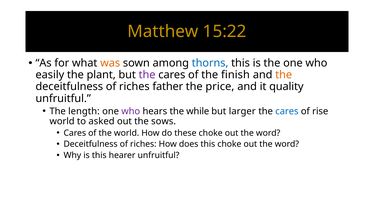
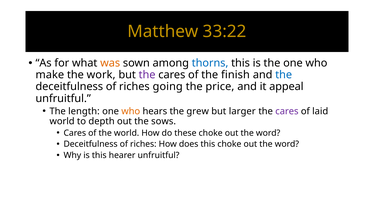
15:22: 15:22 -> 33:22 (225, 31)
easily: easily -> make (50, 75)
plant: plant -> work (101, 75)
the colour: orange -> blue (284, 75)
father: father -> going (168, 87)
quality: quality -> appeal (286, 87)
who colour: purple -> orange (131, 111)
while: while -> grew (198, 111)
cares colour: blue -> purple (287, 111)
rise: rise -> laid (320, 111)
asked: asked -> depth (102, 122)
